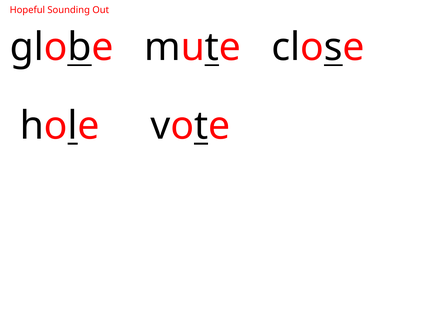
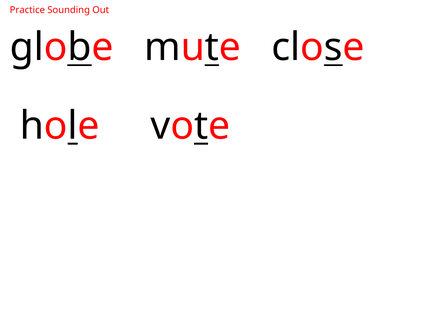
Hopeful: Hopeful -> Practice (27, 10)
